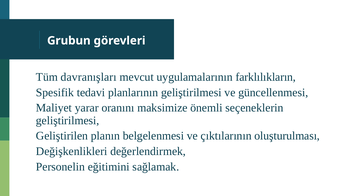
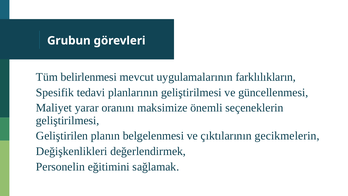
davranışları: davranışları -> belirlenmesi (89, 77)
oluşturulması: oluşturulması -> gecikmelerin (287, 136)
